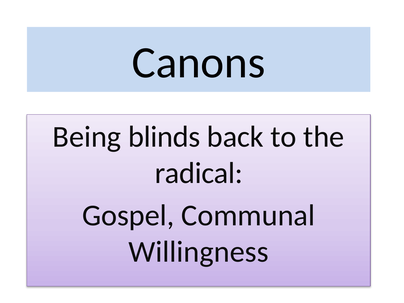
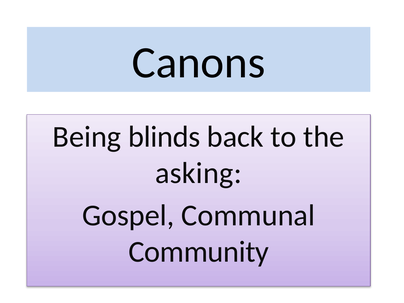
radical: radical -> asking (198, 173)
Willingness: Willingness -> Community (199, 252)
